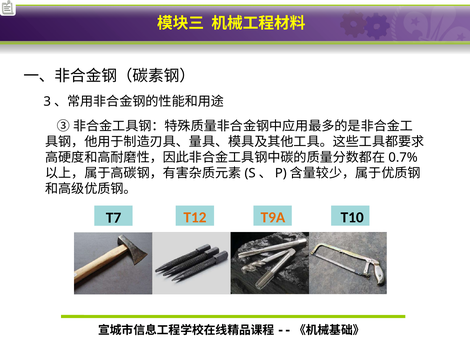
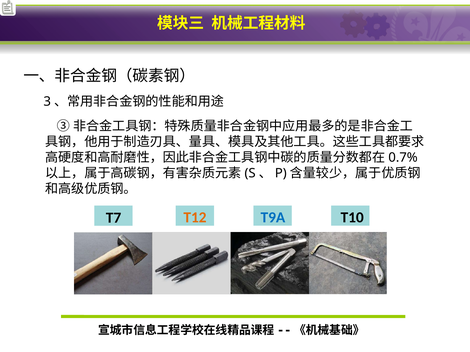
T9A colour: orange -> blue (273, 218)
